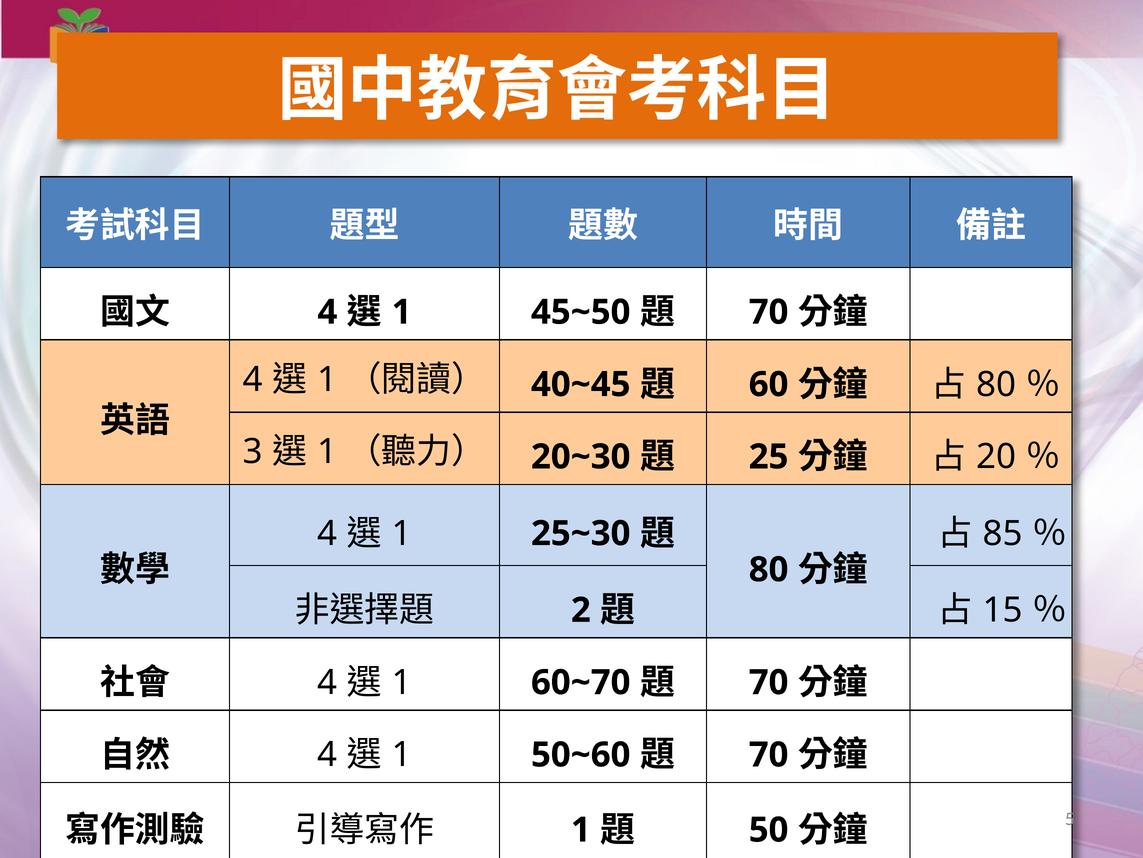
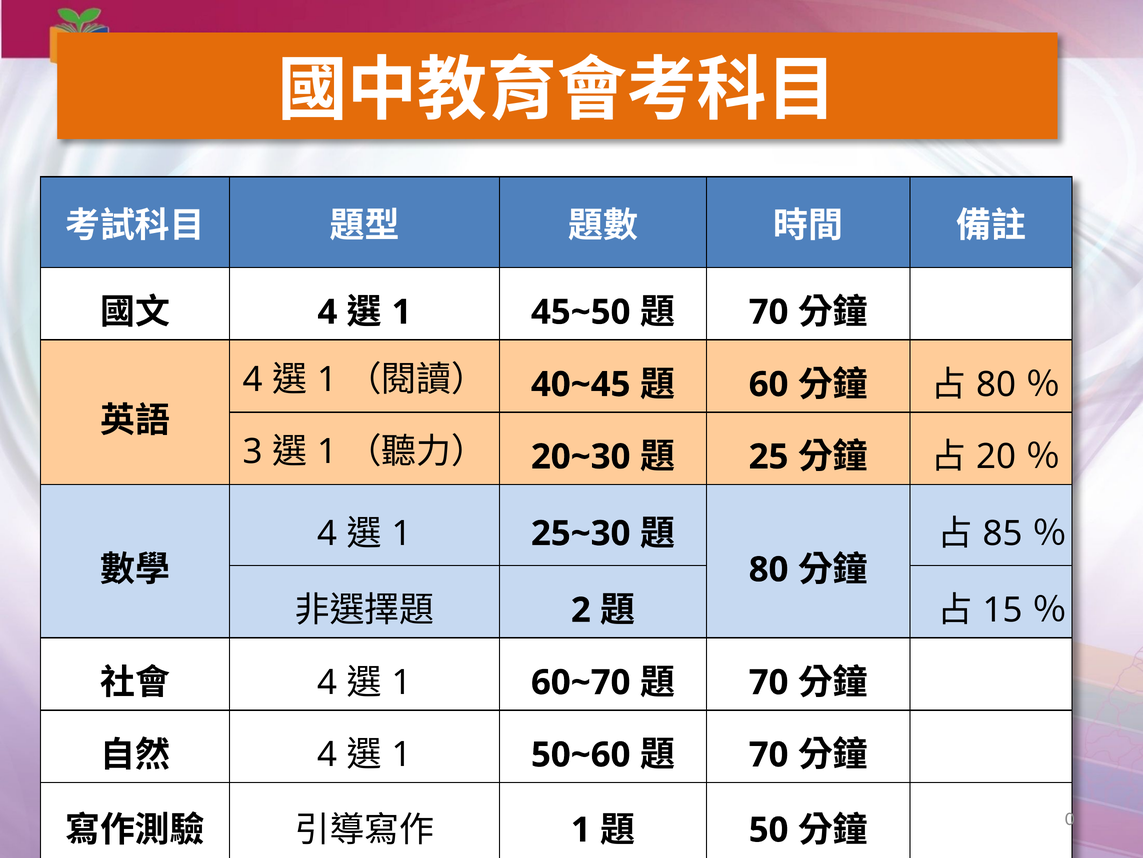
5: 5 -> 0 (1070, 818)
